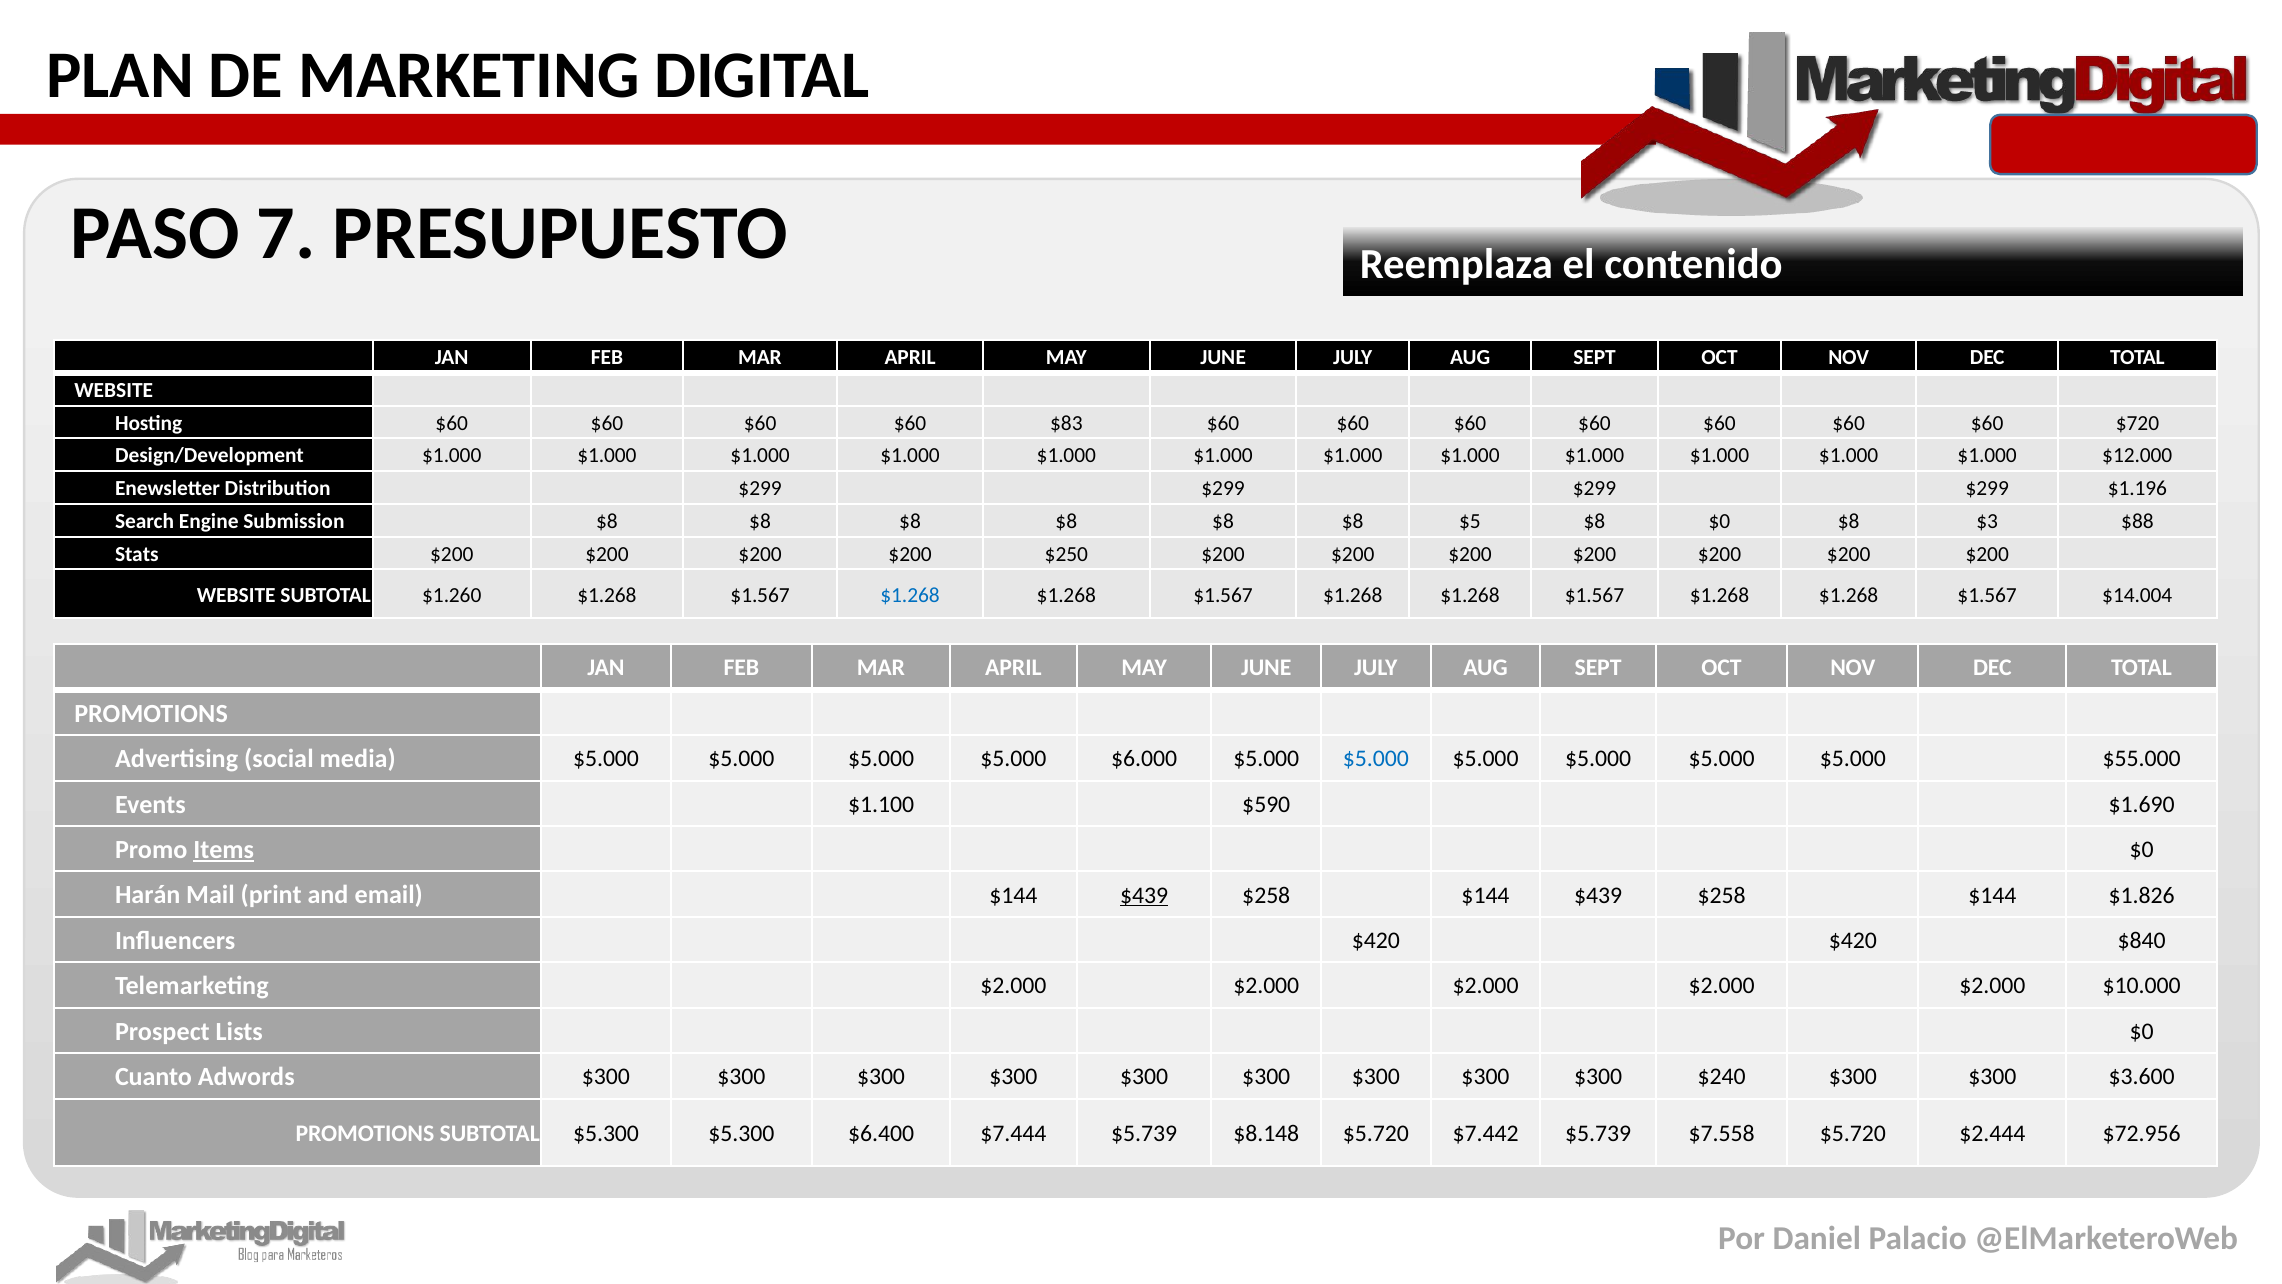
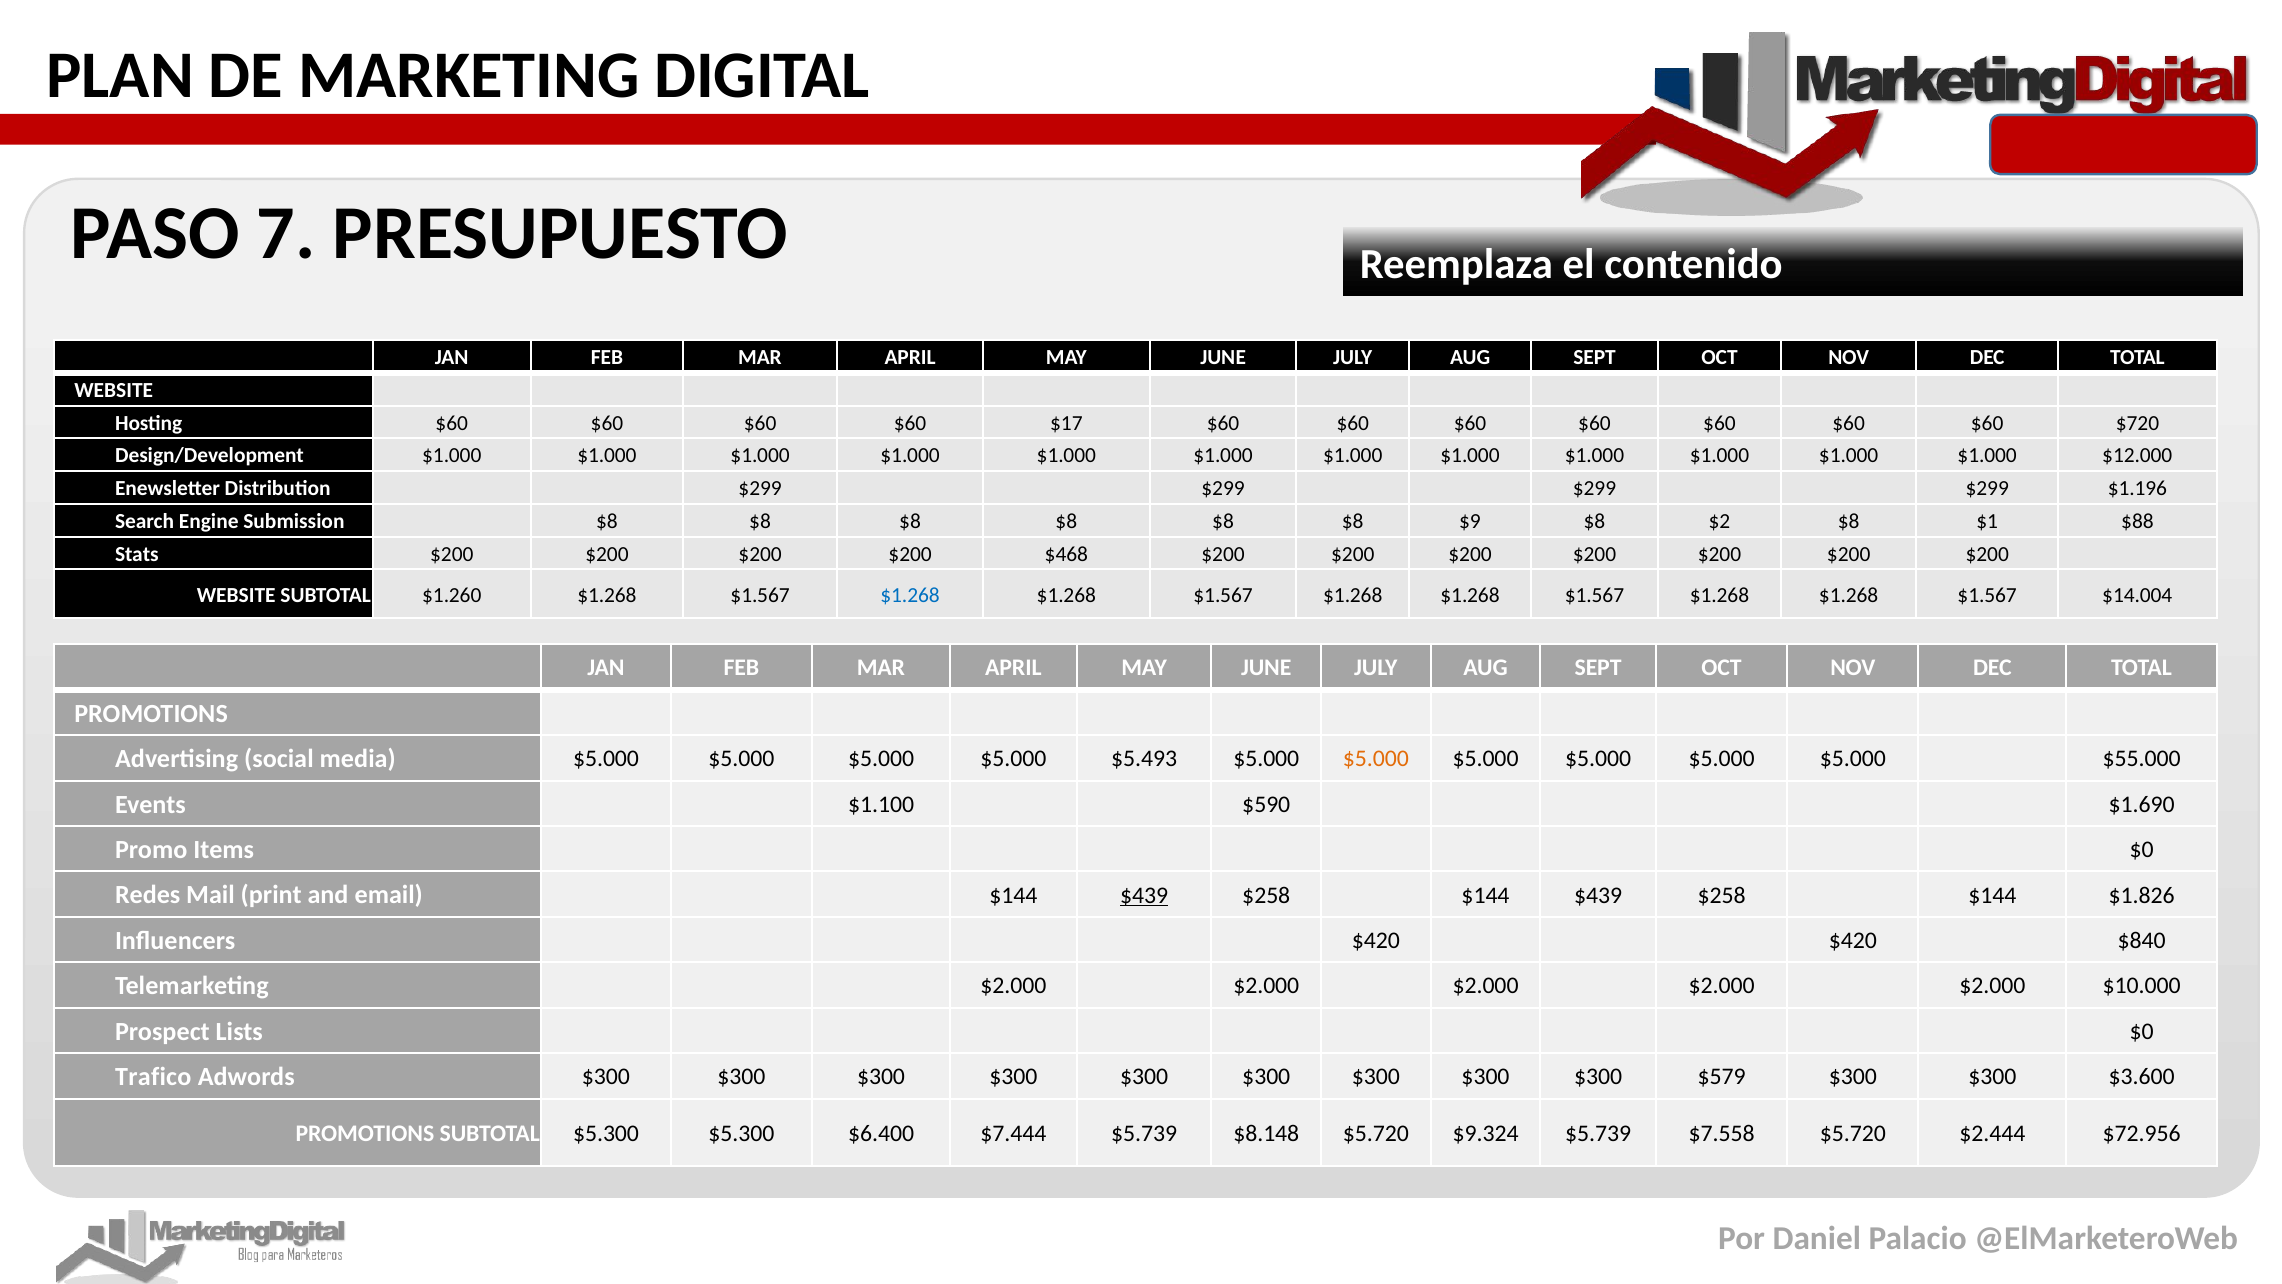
$83: $83 -> $17 (1066, 423)
$5: $5 -> $9 (1470, 521)
$8 $0: $0 -> $2 (1719, 521)
$3: $3 -> $1 (1987, 521)
$250: $250 -> $468 (1066, 554)
$6.000: $6.000 -> $5.493 (1144, 759)
$5.000 colour: blue -> orange (1376, 759)
Items underline: present -> none (224, 850)
Harán: Harán -> Redes (148, 895)
Cuanto: Cuanto -> Trafico (153, 1077)
$240: $240 -> $579 (1722, 1077)
$7.442: $7.442 -> $9.324 (1486, 1133)
